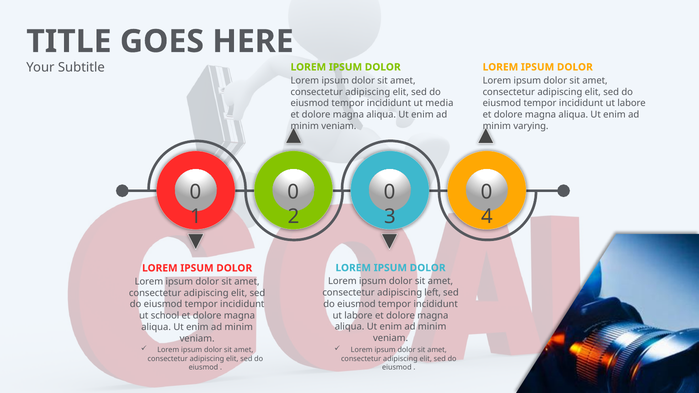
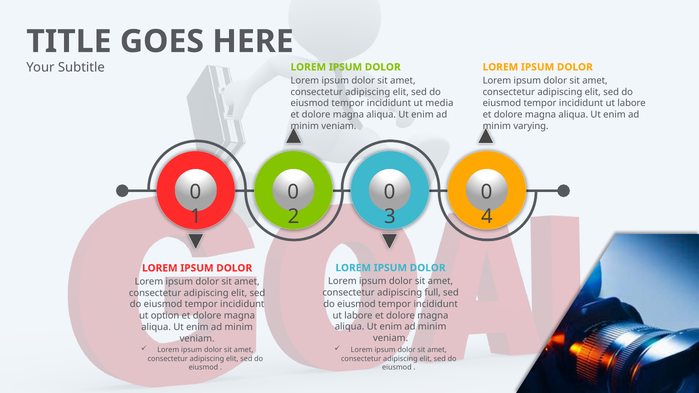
left: left -> full (433, 293)
school: school -> option (165, 316)
